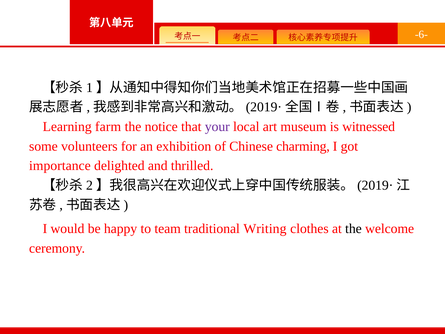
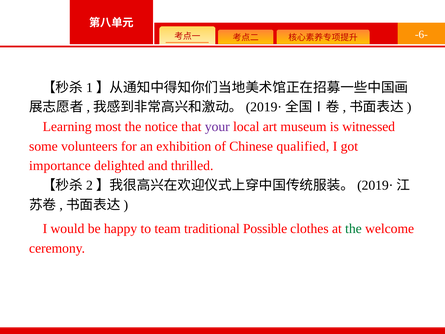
farm: farm -> most (108, 127)
charming: charming -> qualified (303, 146)
Writing: Writing -> Possible (265, 229)
the colour: black -> green (353, 229)
